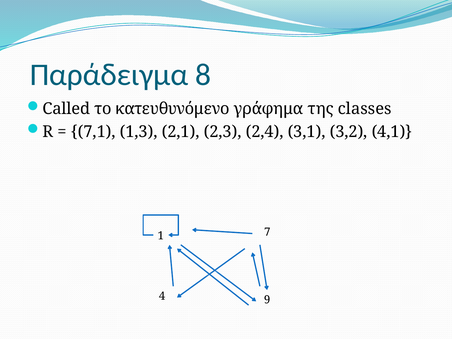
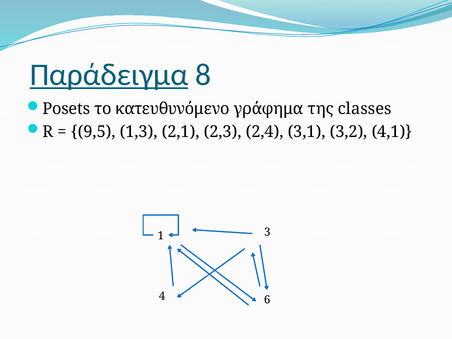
Παράδειγμα underline: none -> present (109, 75)
Called: Called -> Posets (66, 109)
7,1: 7,1 -> 9,5 (93, 132)
7: 7 -> 3 (267, 232)
9: 9 -> 6 (267, 300)
